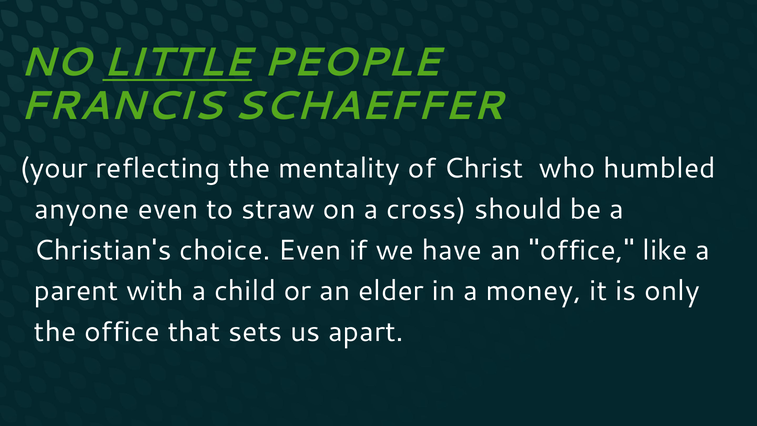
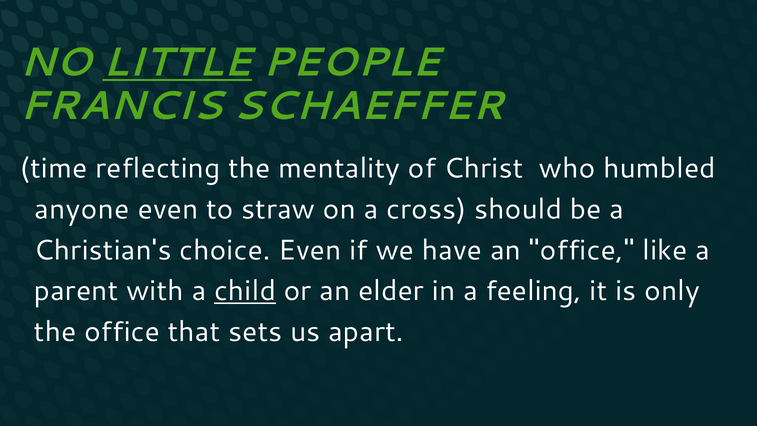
your: your -> time (54, 168)
child underline: none -> present (245, 291)
money: money -> feeling (534, 291)
